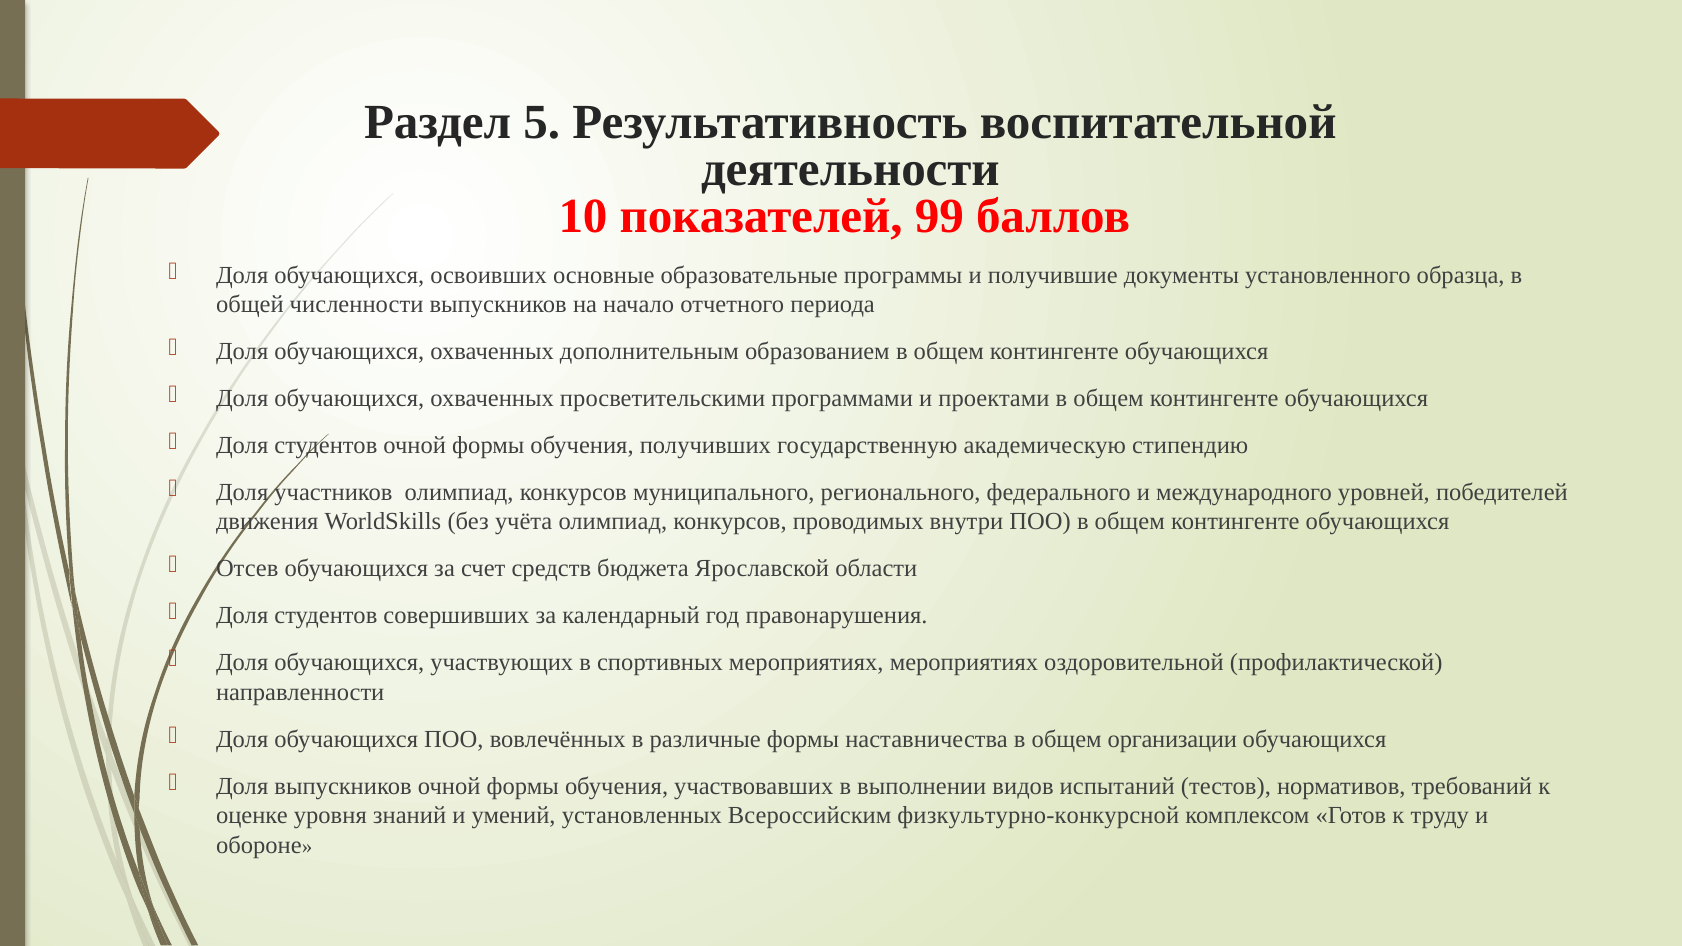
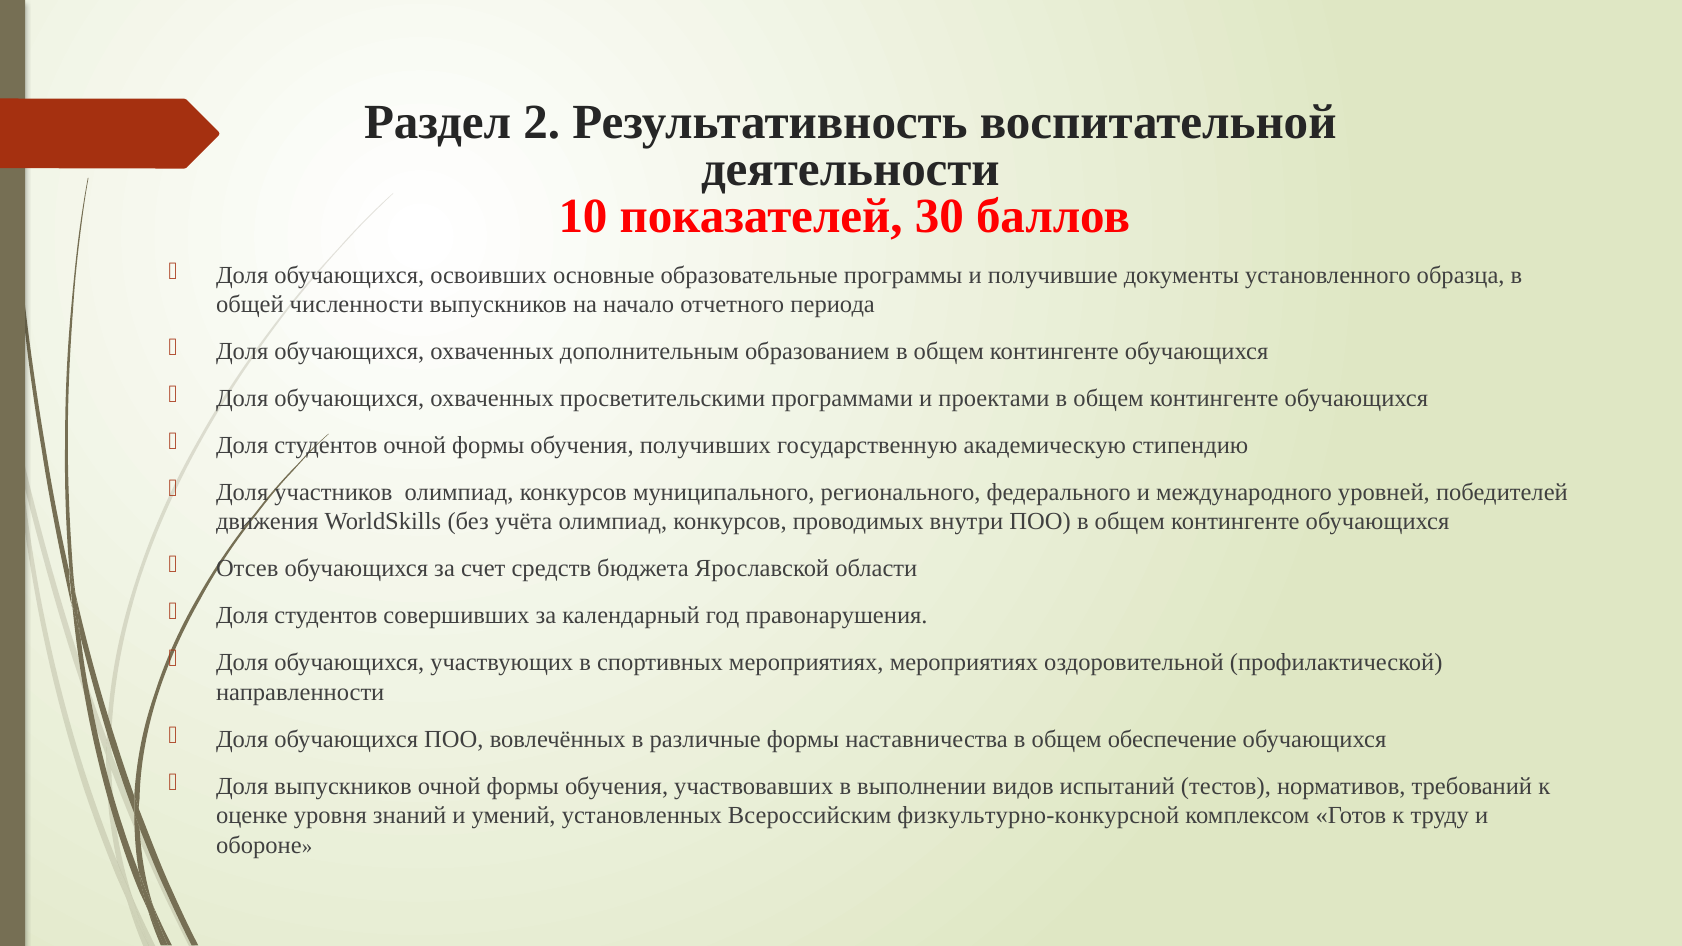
5: 5 -> 2 (542, 122)
99: 99 -> 30 (939, 217)
организации: организации -> обеспечение (1172, 739)
